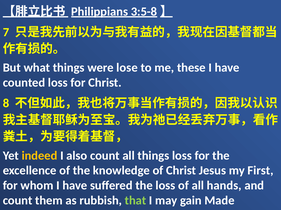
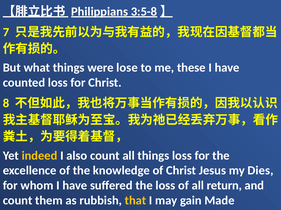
First: First -> Dies (260, 171)
hands: hands -> return (224, 186)
that colour: light green -> yellow (135, 201)
